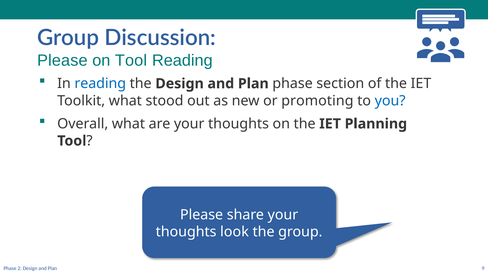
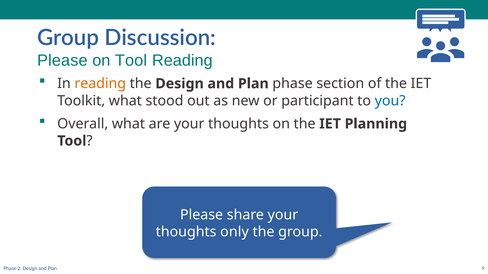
reading colour: blue -> orange (100, 84)
promoting: promoting -> participant (317, 101)
look: look -> only (234, 232)
